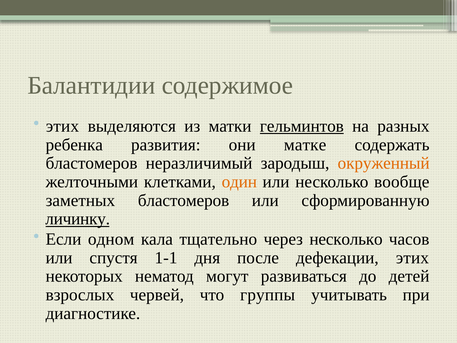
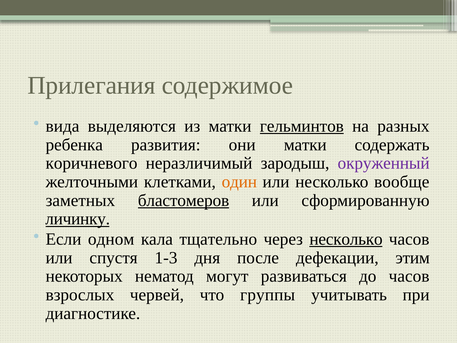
Балантидии: Балантидии -> Прилегания (91, 86)
этих: этих -> вида (62, 126)
они матке: матке -> матки (305, 145)
бластомеров: бластомеров -> коричневого (92, 163)
окруженный colour: orange -> purple (384, 163)
бластомеров underline: none -> present (184, 200)
несколько underline: none -> present (346, 239)
1-1: 1-1 -> 1-3 (166, 258)
дефекации этих: этих -> этим (413, 258)
до детей: детей -> часов (409, 276)
